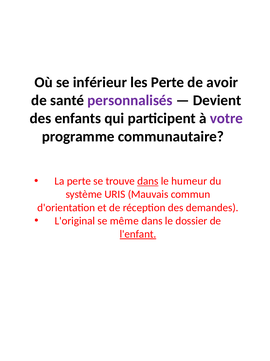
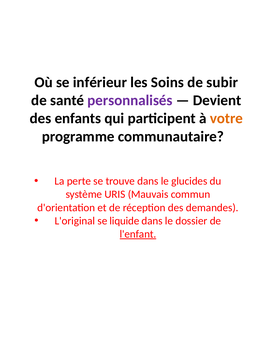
les Perte: Perte -> Soins (167, 82)
avoir: avoir -> subir (222, 82)
votre colour: purple -> orange (226, 118)
dans underline: present -> none (148, 181)
humeur: humeur -> glucides (189, 181)
même: même -> liquide (124, 220)
